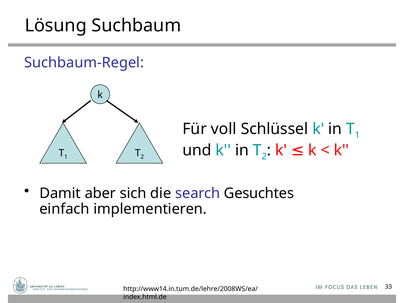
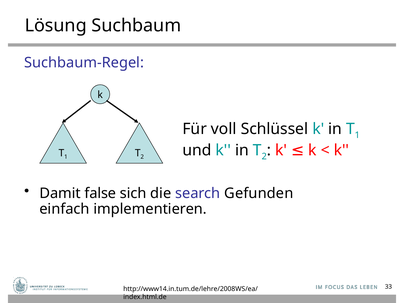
aber: aber -> false (100, 193)
Gesuchtes: Gesuchtes -> Gefunden (259, 193)
